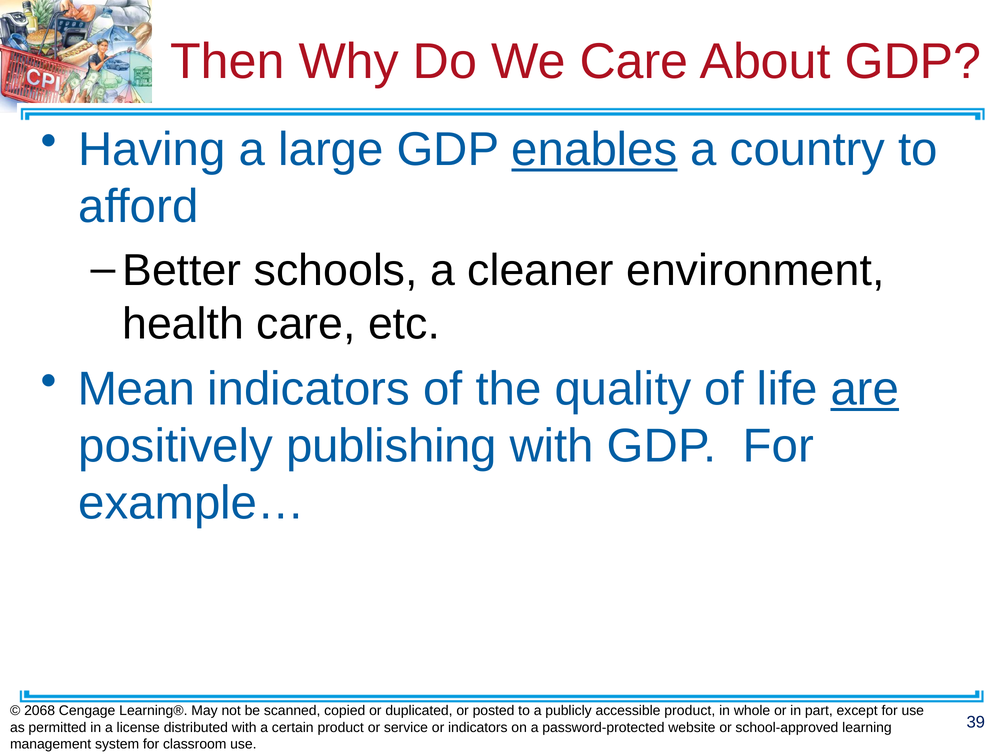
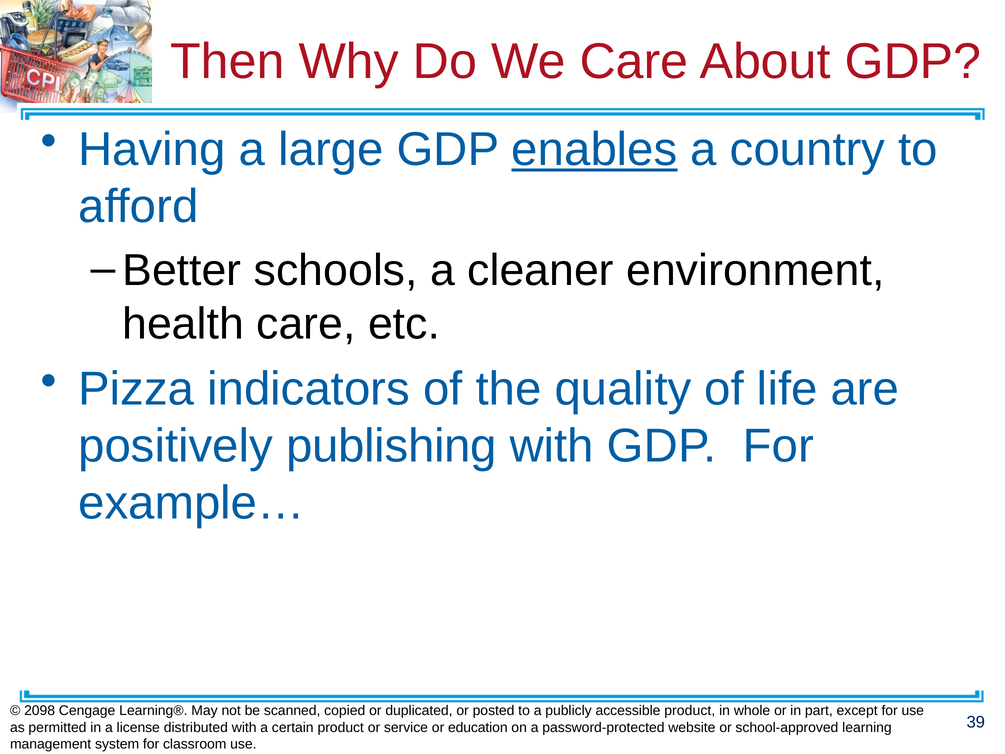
Mean: Mean -> Pizza (136, 389)
are underline: present -> none (865, 389)
2068: 2068 -> 2098 (40, 711)
or indicators: indicators -> education (478, 727)
